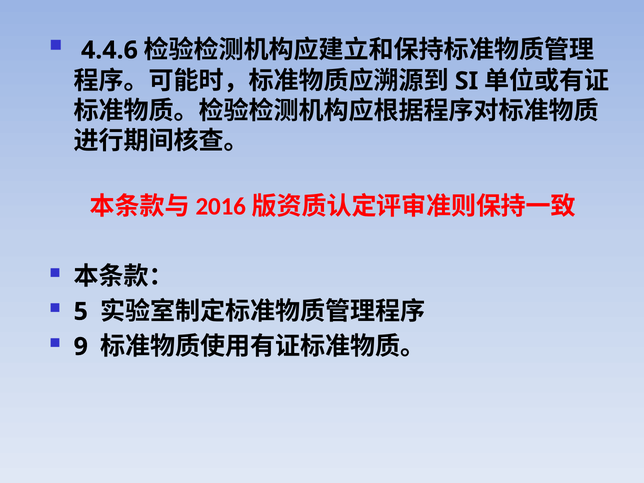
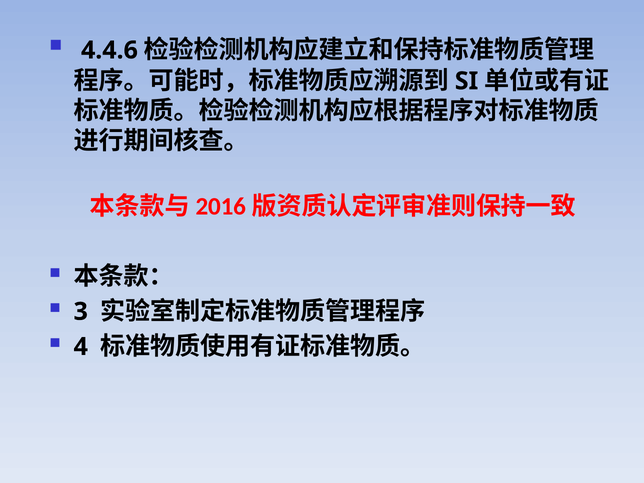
5: 5 -> 3 (81, 312)
9: 9 -> 4 (81, 347)
